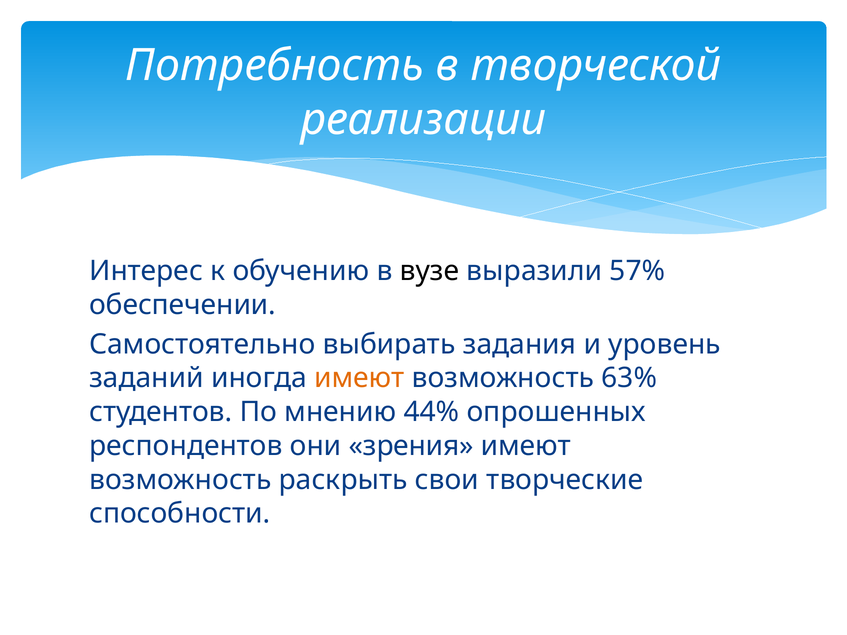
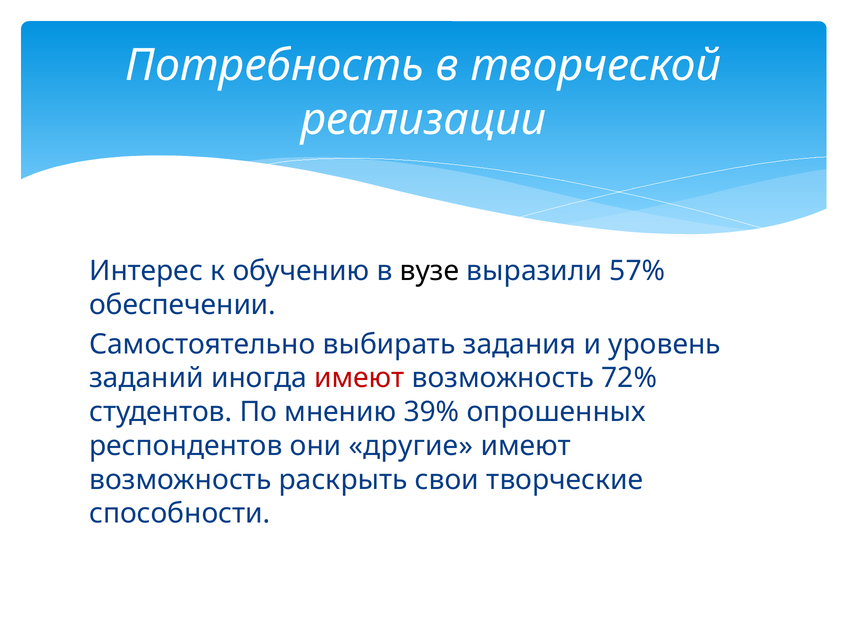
имеют colour: orange -> red (359, 378)
63%: 63% -> 72% (629, 378)
44%: 44% -> 39% (431, 412)
зрения: зрения -> другие (411, 446)
